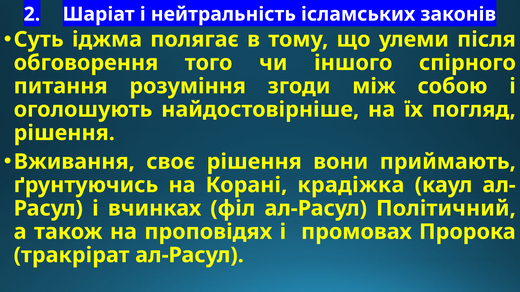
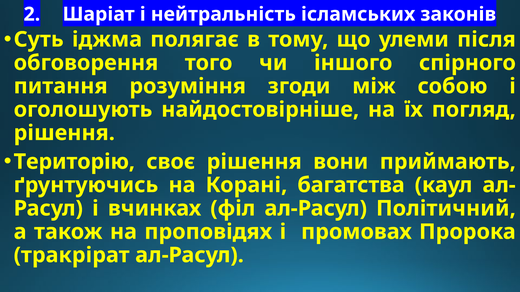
Вживання: Вживання -> Територію (74, 162)
крадіжка: крадіжка -> багатства (351, 185)
